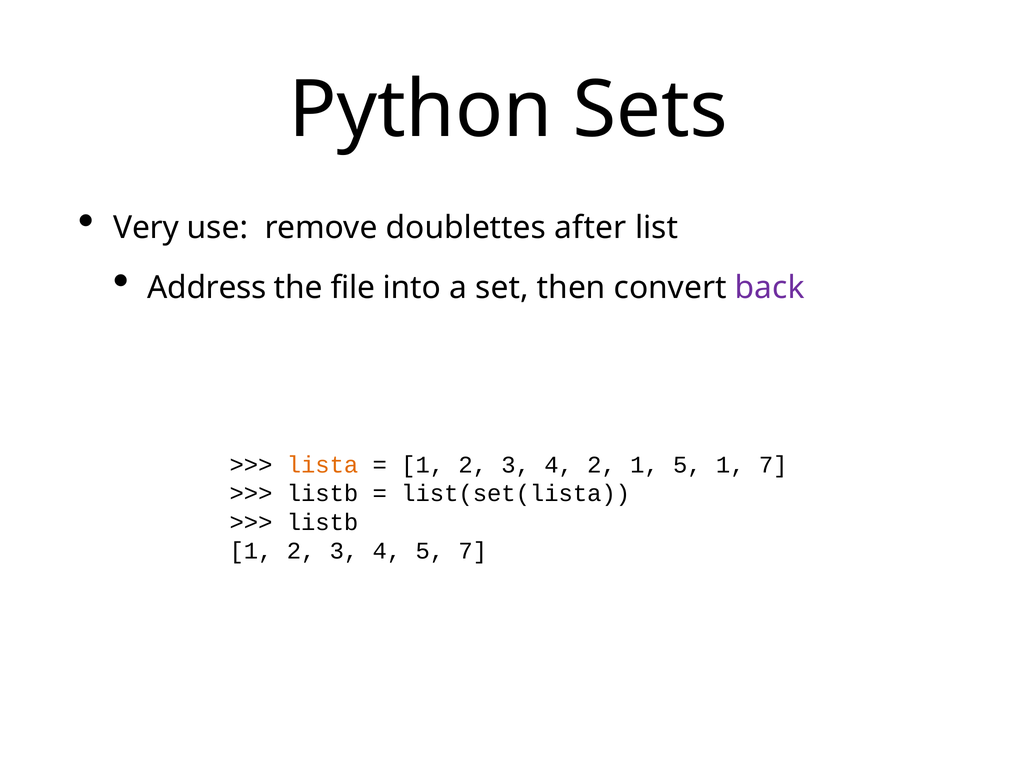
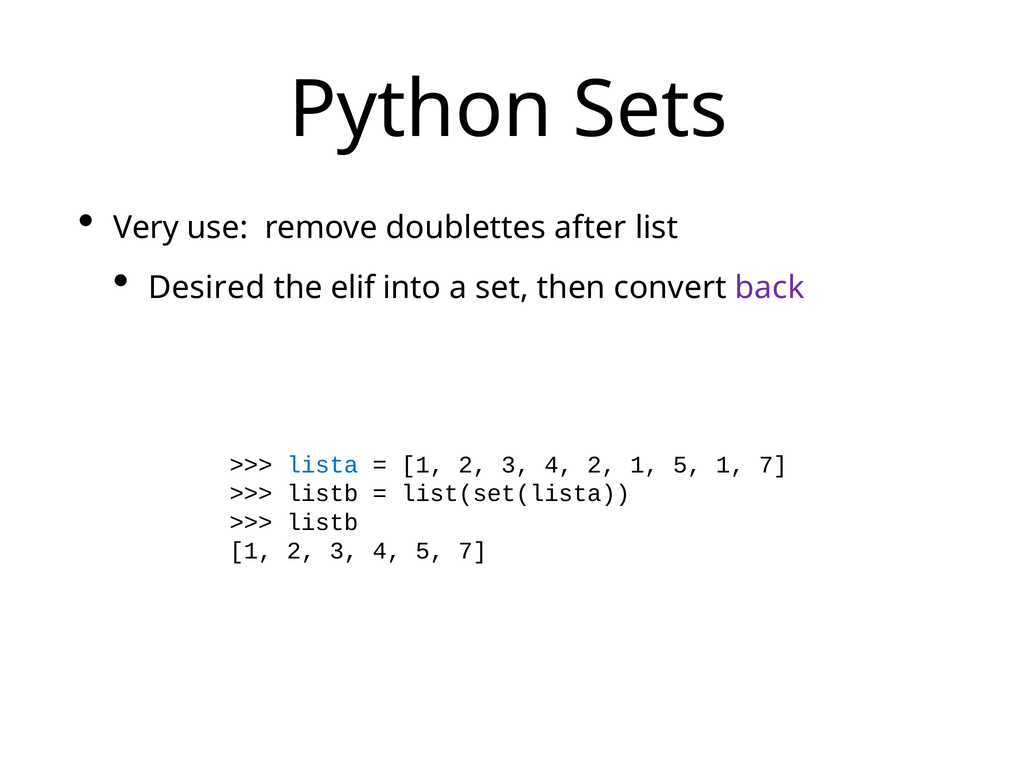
Address: Address -> Desired (207, 288)
file: file -> elif (353, 288)
lista colour: orange -> blue (323, 465)
